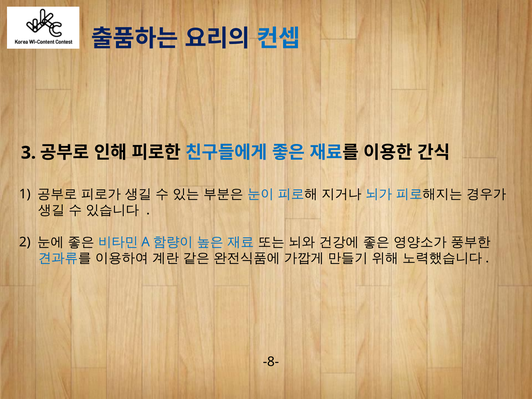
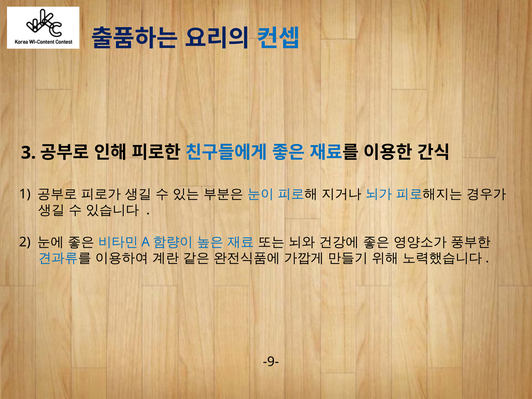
-8-: -8- -> -9- (271, 362)
